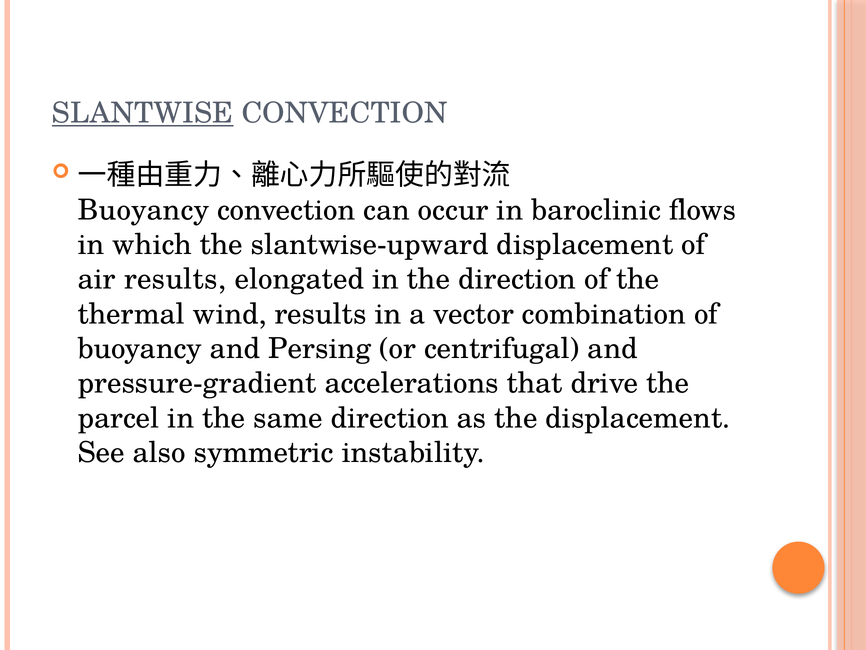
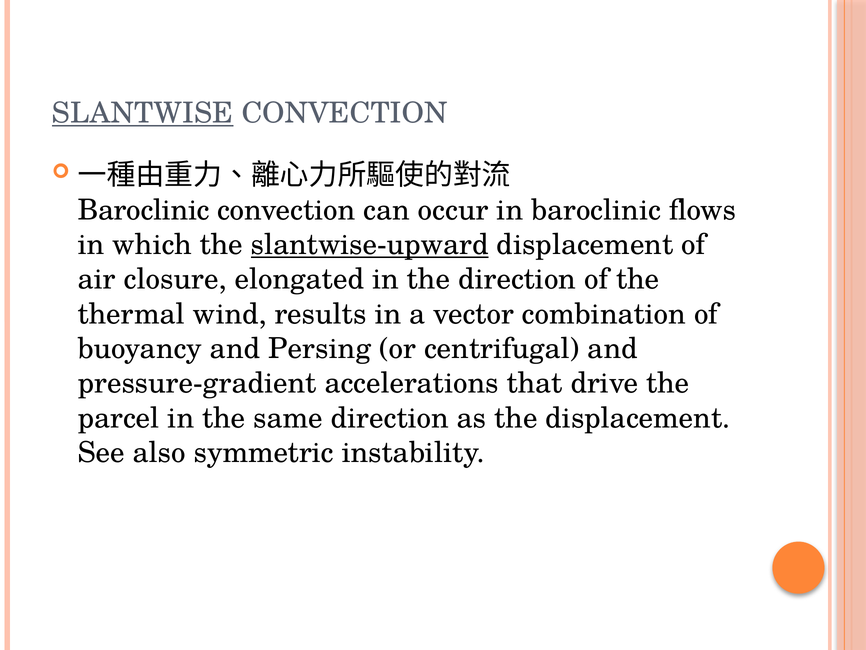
Buoyancy: Buoyancy -> Baroclinic (144, 210)
slantwise-upward underline: none -> present (370, 245)
air results: results -> closure (175, 279)
